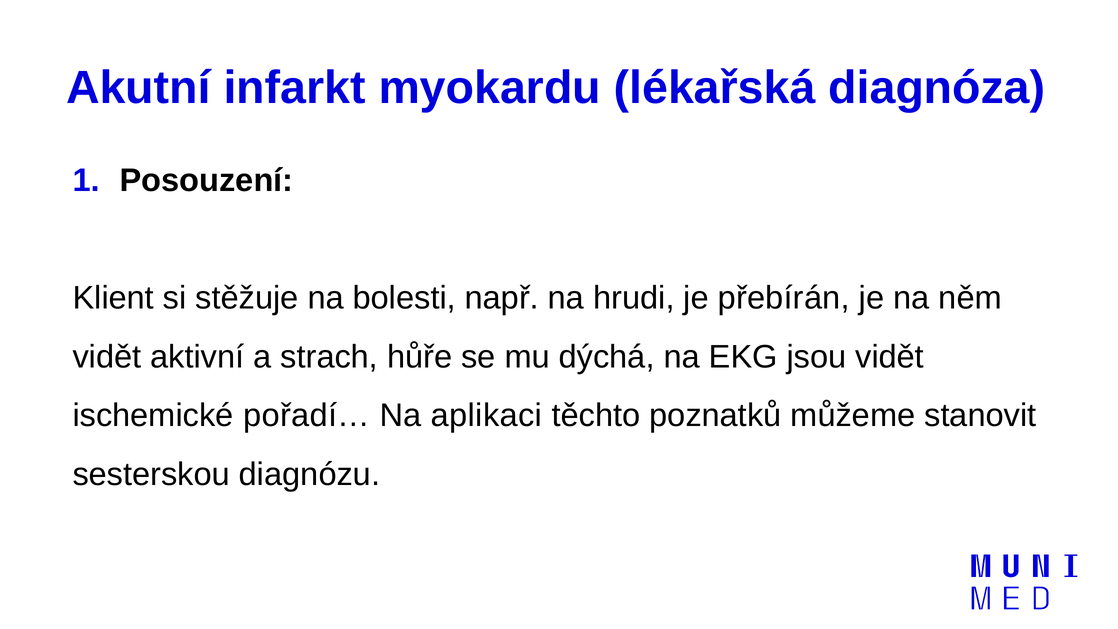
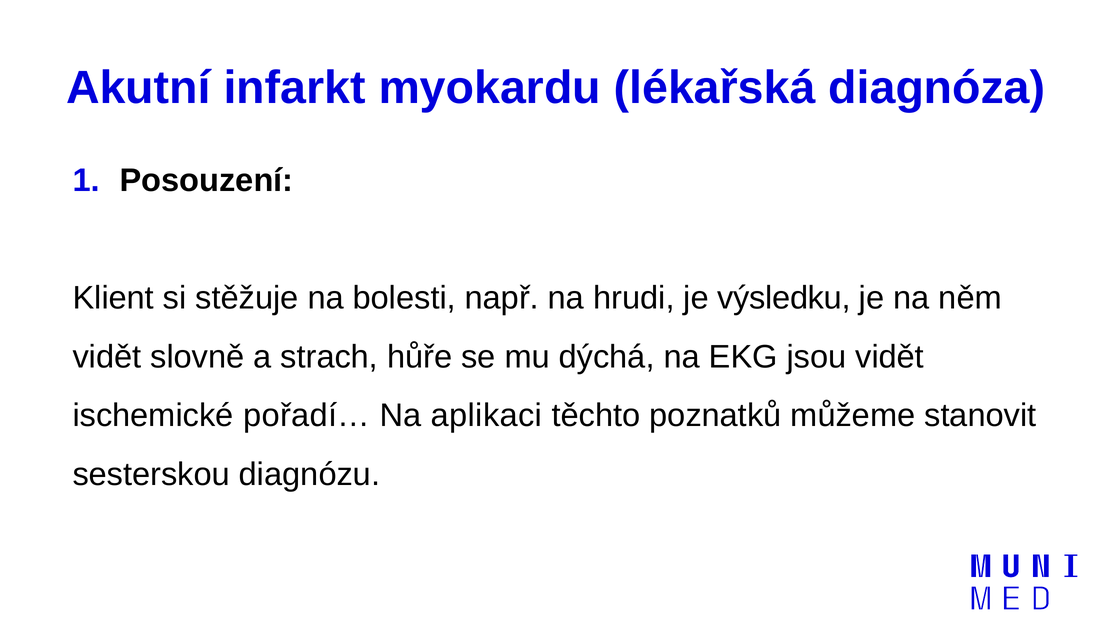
přebírán: přebírán -> výsledku (784, 298)
aktivní: aktivní -> slovně (197, 357)
